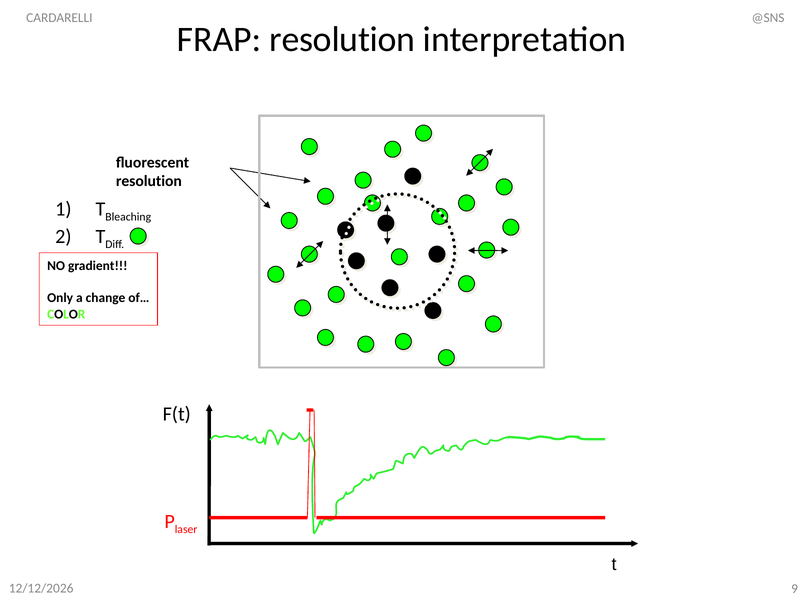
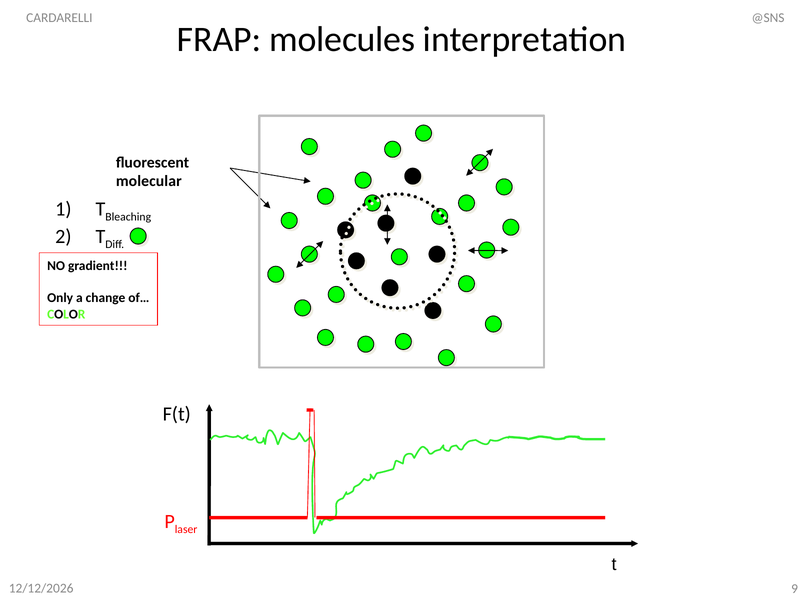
FRAP resolution: resolution -> molecules (342, 39)
resolution: resolution -> molecular (149, 181)
